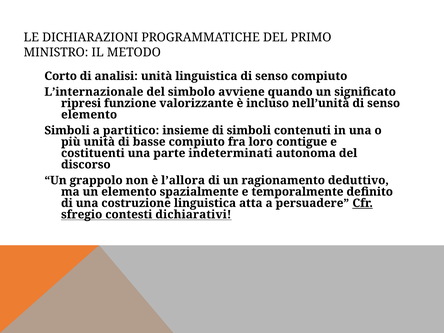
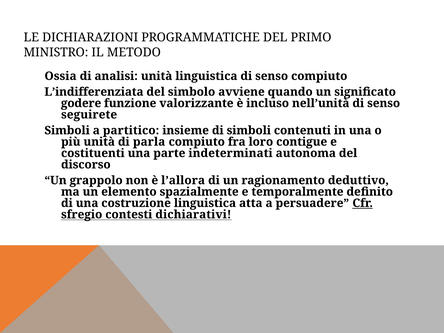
Corto: Corto -> Ossia (61, 76)
L’internazionale: L’internazionale -> L’indifferenziata (94, 92)
ripresi: ripresi -> godere (81, 103)
elemento: elemento -> seguirete (89, 115)
basse: basse -> parla (149, 142)
